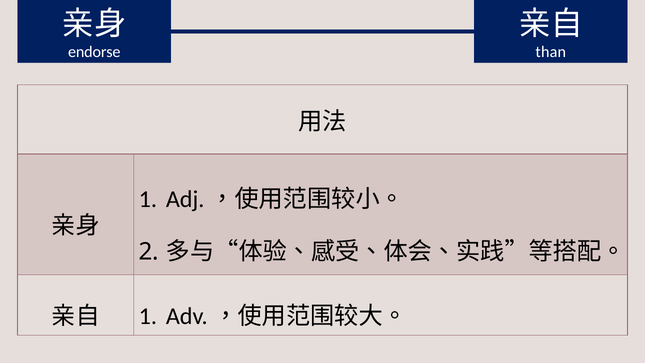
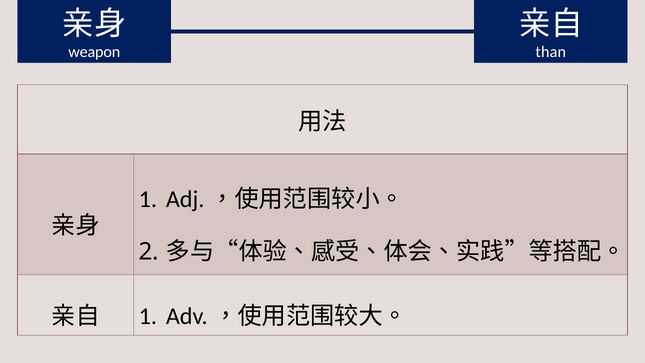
endorse: endorse -> weapon (94, 52)
